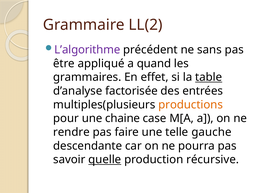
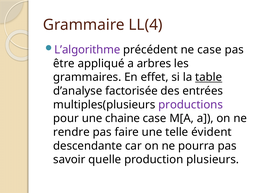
LL(2: LL(2 -> LL(4 (146, 25)
ne sans: sans -> case (209, 50)
quand: quand -> arbres (154, 63)
productions colour: orange -> purple (191, 105)
gauche: gauche -> évident (211, 132)
quelle underline: present -> none (105, 159)
récursive: récursive -> plusieurs (213, 159)
